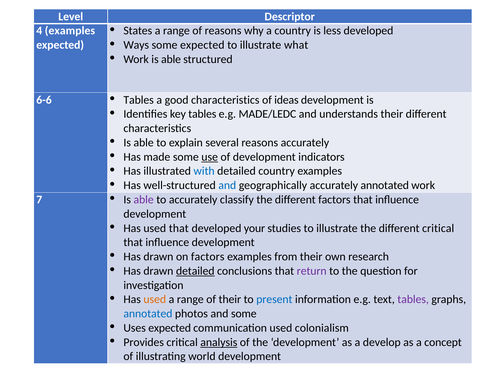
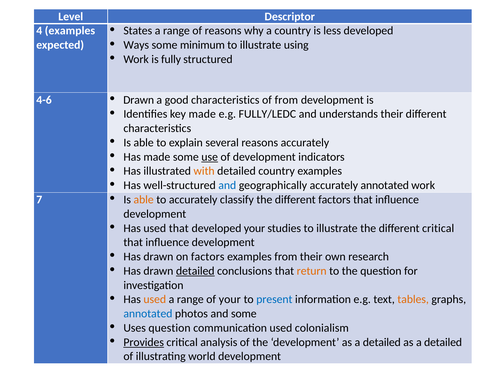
some expected: expected -> minimum (202, 45)
what: what -> using (296, 45)
Work is able: able -> fully (171, 59)
6-6: 6-6 -> 4-6 (44, 100)
Tables: Tables -> Drawn (139, 100)
of ideas: ideas -> from (286, 100)
key tables: tables -> made (202, 114)
MADE/LEDC: MADE/LEDC -> FULLY/LEDC (267, 114)
with colour: blue -> orange (204, 171)
able colour: purple -> orange (144, 199)
return colour: purple -> orange (312, 271)
of their: their -> your (230, 299)
tables colour: purple -> orange (413, 299)
Uses expected: expected -> question (170, 327)
Provides underline: none -> present (144, 342)
analysis underline: present -> none (219, 342)
development as a develop: develop -> detailed (382, 342)
concept: concept -> detailed (443, 342)
